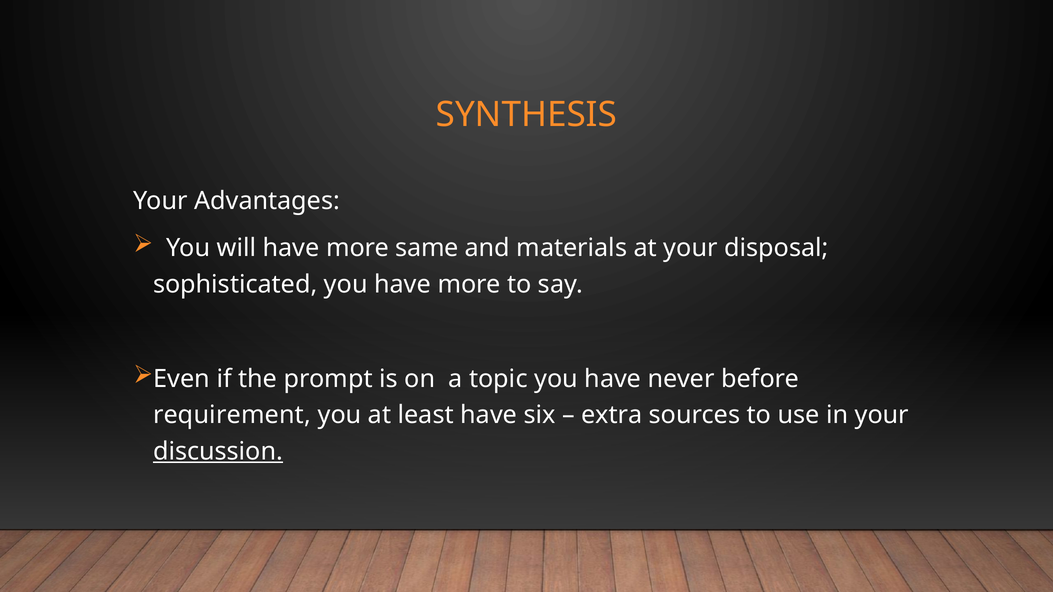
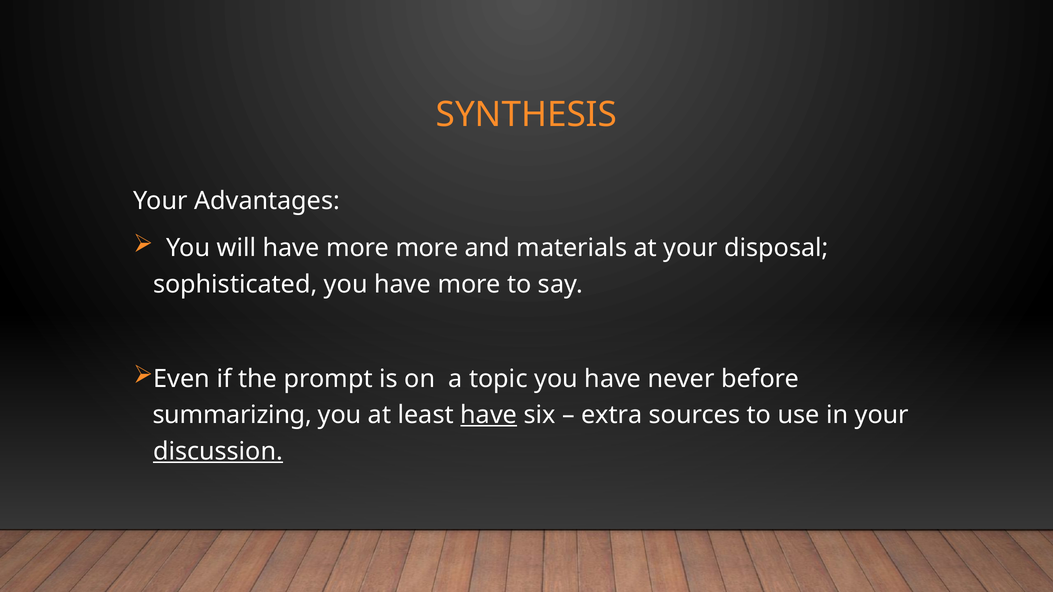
more same: same -> more (427, 248)
requirement: requirement -> summarizing (232, 415)
have underline: none -> present (489, 415)
